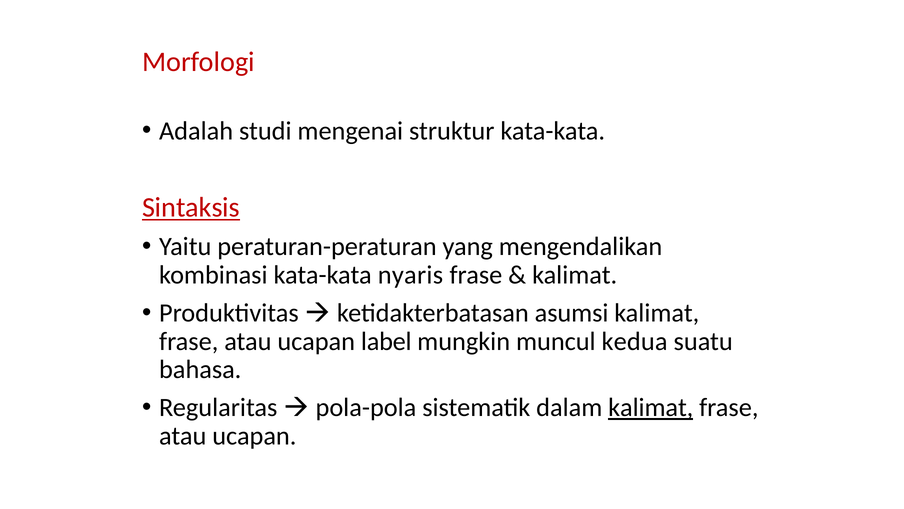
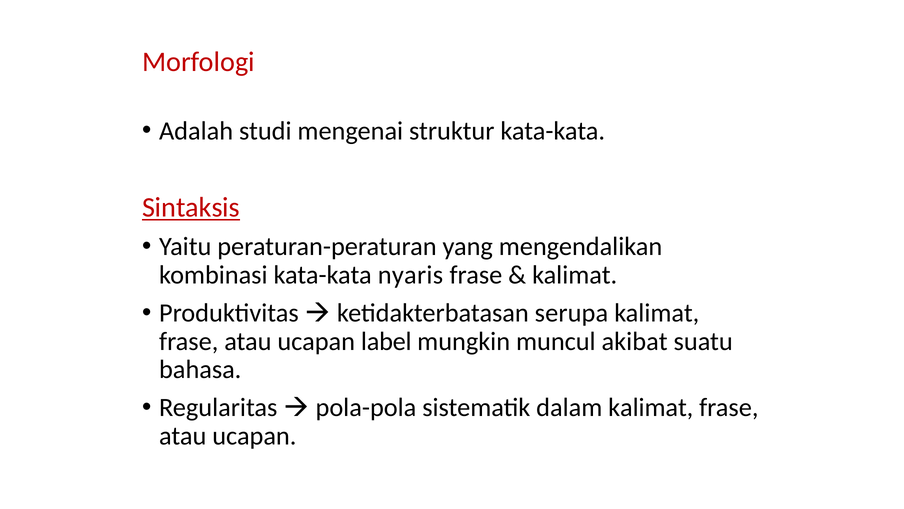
asumsi: asumsi -> serupa (571, 313)
kedua: kedua -> akibat (635, 341)
kalimat underline: present -> none (651, 407)
